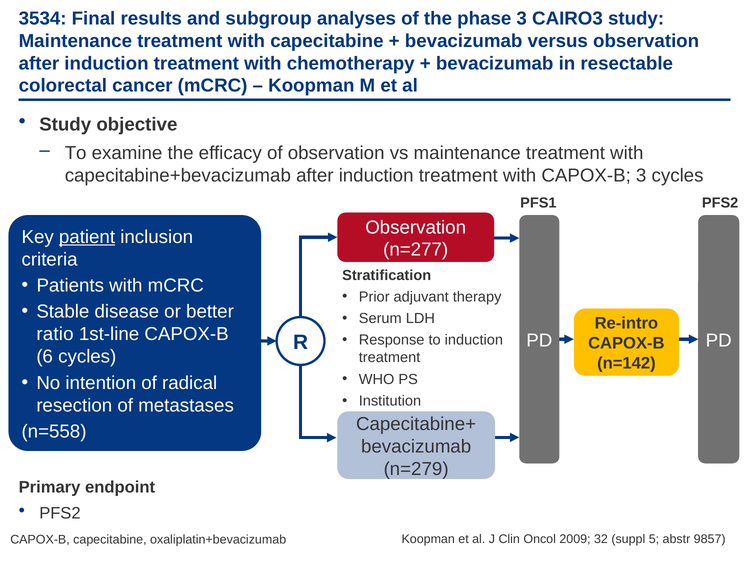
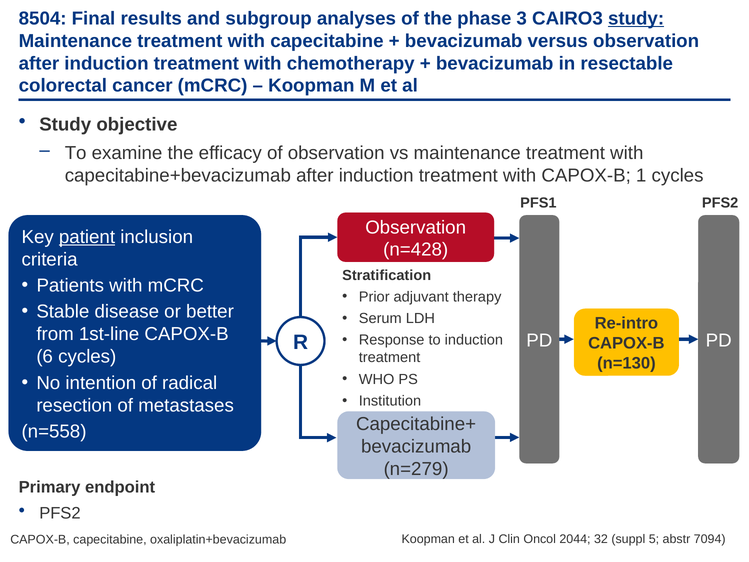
3534: 3534 -> 8504 (43, 18)
study underline: none -> present (636, 18)
CAPOX-B 3: 3 -> 1 (641, 176)
n=277: n=277 -> n=428 (416, 250)
ratio: ratio -> from (55, 334)
n=142: n=142 -> n=130 (626, 363)
2009: 2009 -> 2044 (575, 539)
9857: 9857 -> 7094 (710, 539)
